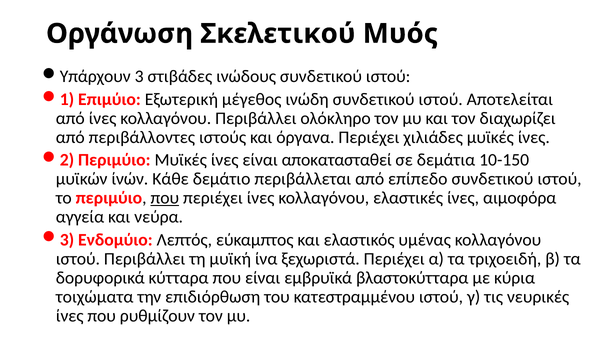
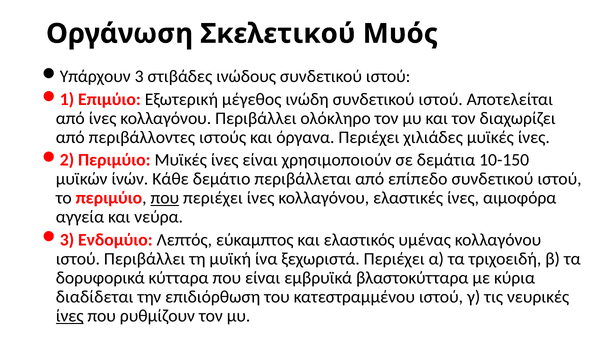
αποκατασταθεί: αποκατασταθεί -> χρησιμοποιούν (337, 160)
τοιχώματα: τοιχώματα -> διαδίδεται (95, 296)
ίνες underline: none -> present (70, 315)
